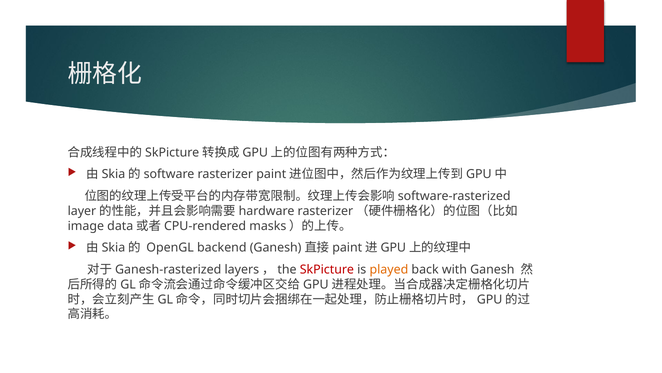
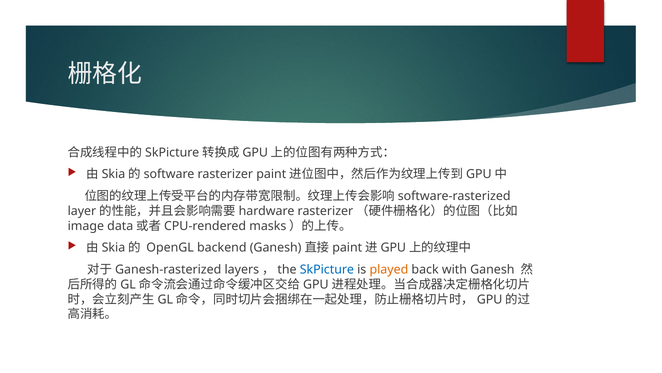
SkPicture colour: red -> blue (327, 269)
